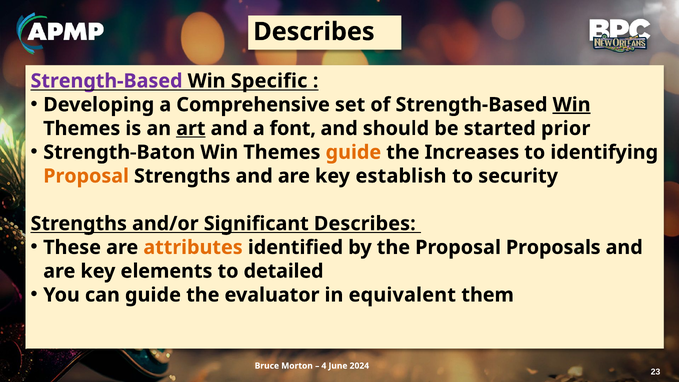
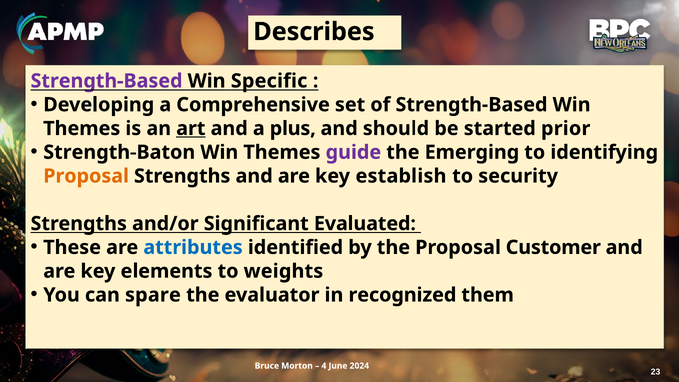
Win underline: present -> none (572, 105)
font: font -> plus (293, 128)
guide colour: orange -> purple (353, 152)
Increases: Increases -> Emerging (472, 152)
Significant Describes: Describes -> Evaluated (365, 224)
attributes colour: orange -> blue (193, 247)
Proposals: Proposals -> Customer (553, 247)
detailed: detailed -> weights (283, 271)
can guide: guide -> spare (153, 295)
equivalent: equivalent -> recognized (402, 295)
